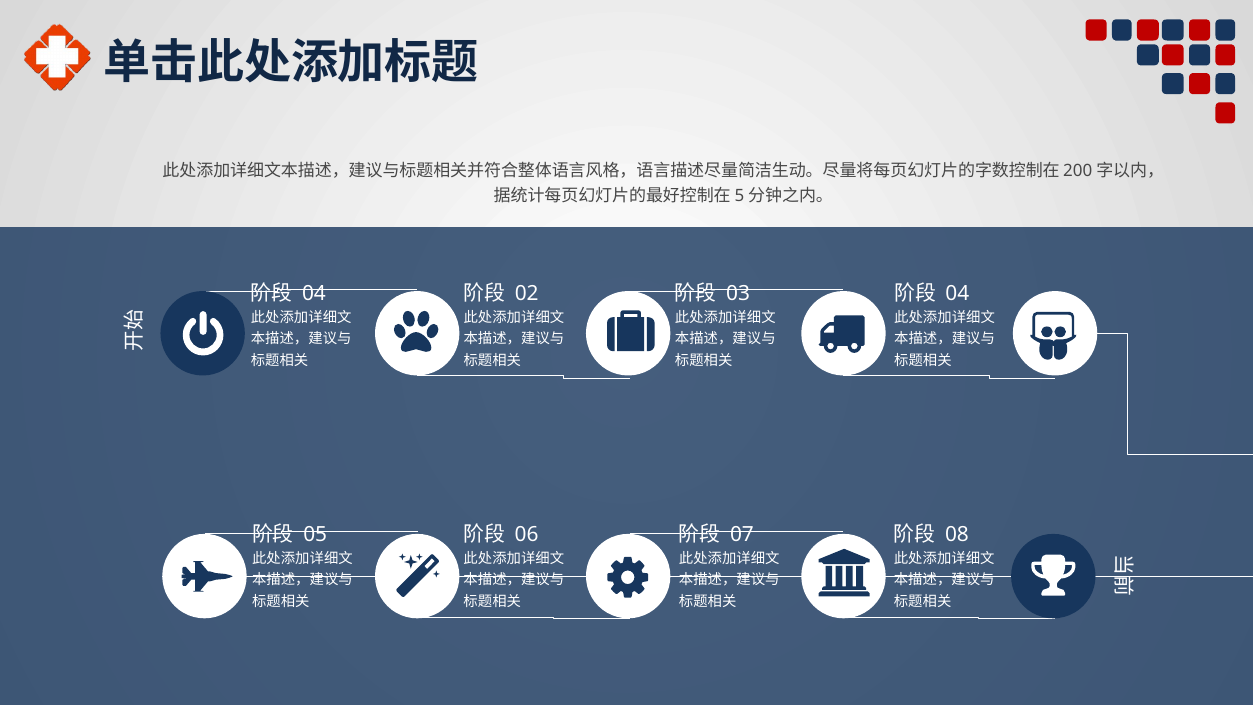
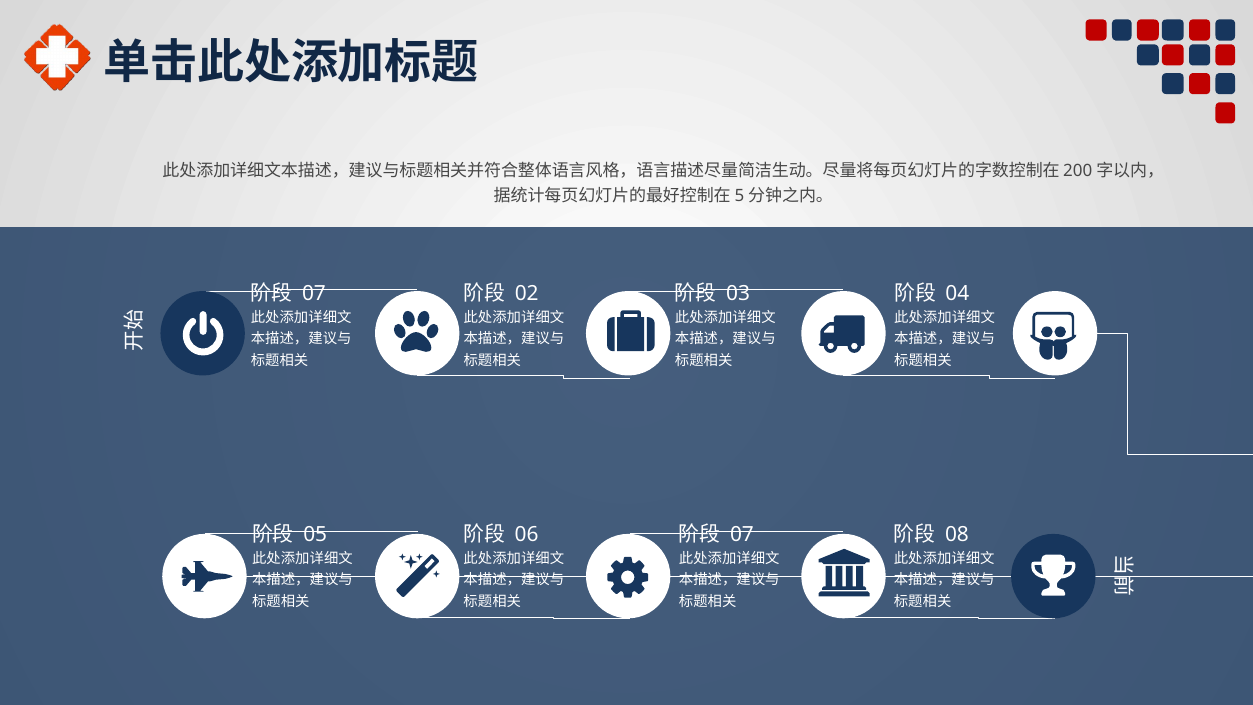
04: 04 -> 07 (314, 294)
